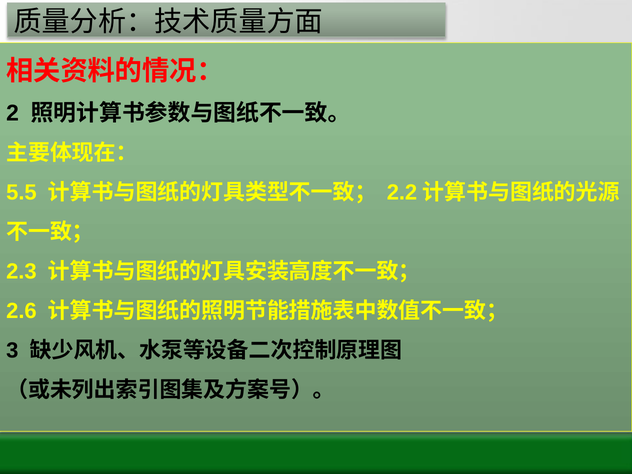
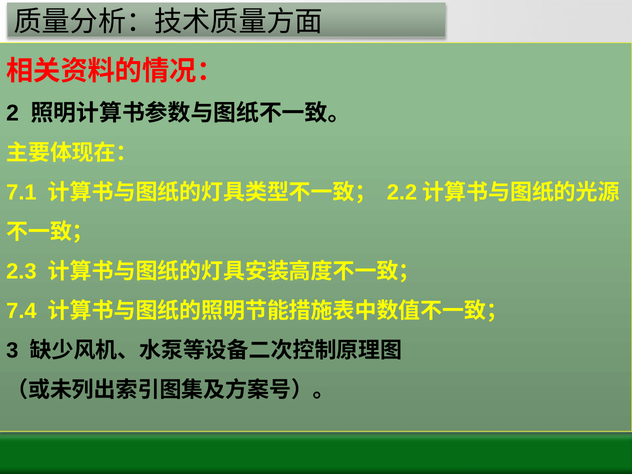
5.5: 5.5 -> 7.1 (21, 192)
2.6: 2.6 -> 7.4 (21, 311)
